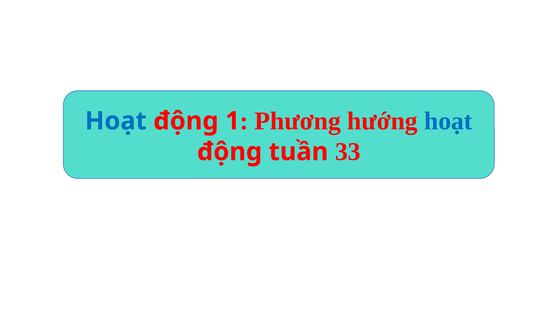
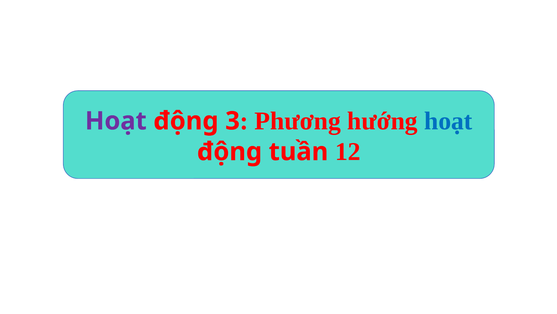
Hoạt colour: blue -> purple (116, 121)
1: 1 -> 3 (233, 121)
33: 33 -> 12 (348, 151)
